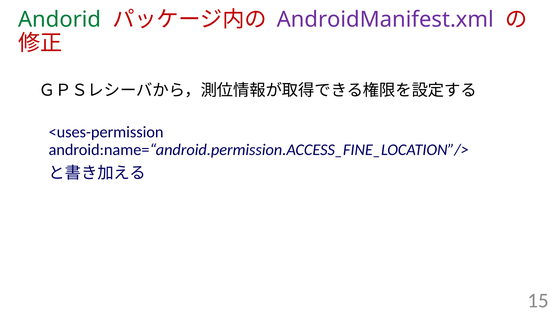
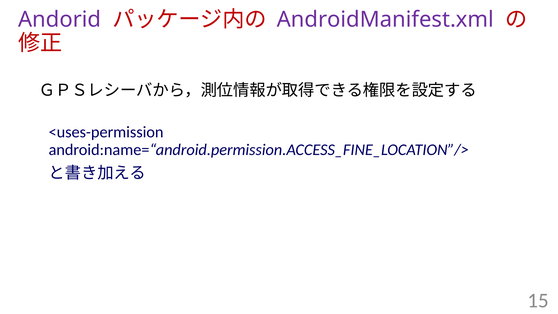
Andorid colour: green -> purple (60, 19)
